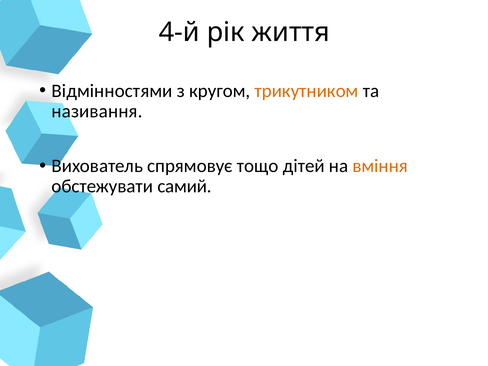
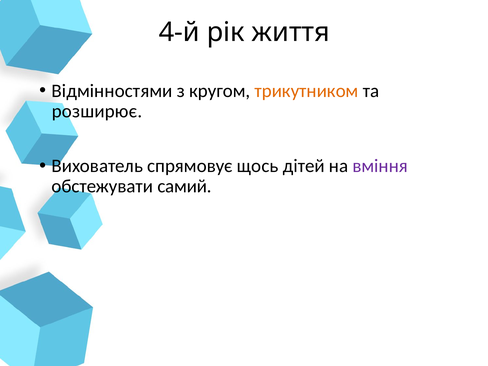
називання: називання -> розширює (97, 111)
тощо: тощо -> щось (258, 166)
вміння colour: orange -> purple (380, 166)
